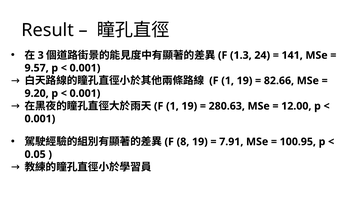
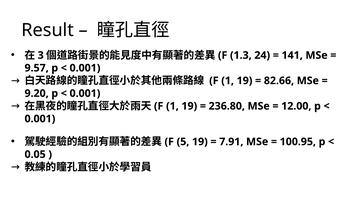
280.63: 280.63 -> 236.80 (227, 106)
8: 8 -> 5 (183, 142)
